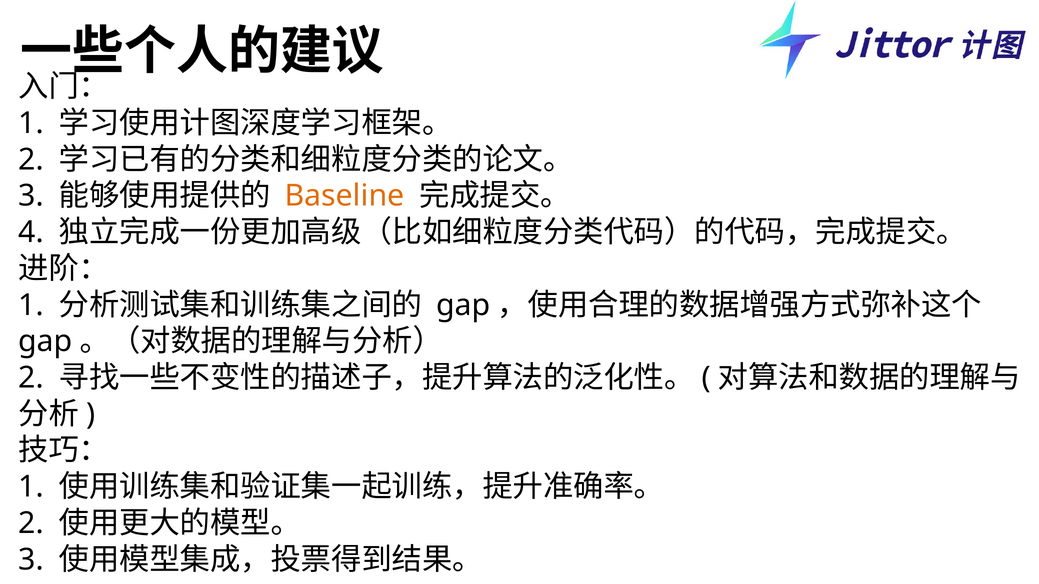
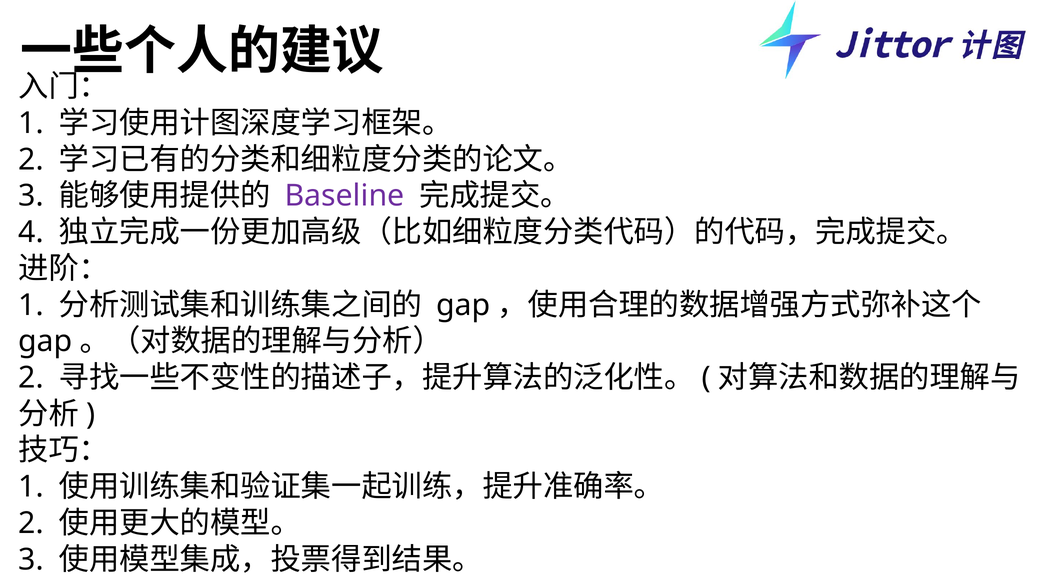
Baseline colour: orange -> purple (345, 196)
